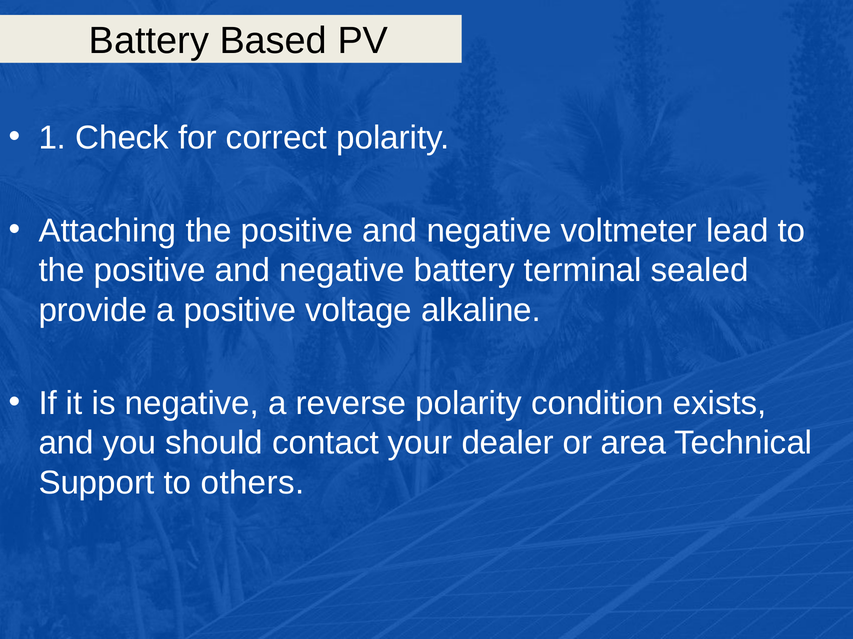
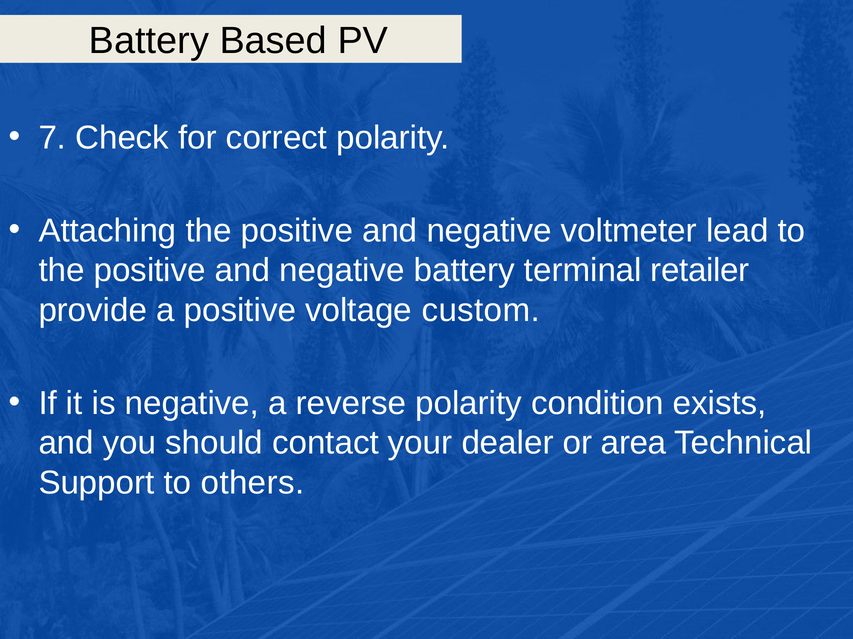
1: 1 -> 7 (52, 138)
sealed: sealed -> retailer (700, 271)
alkaline: alkaline -> custom (481, 311)
